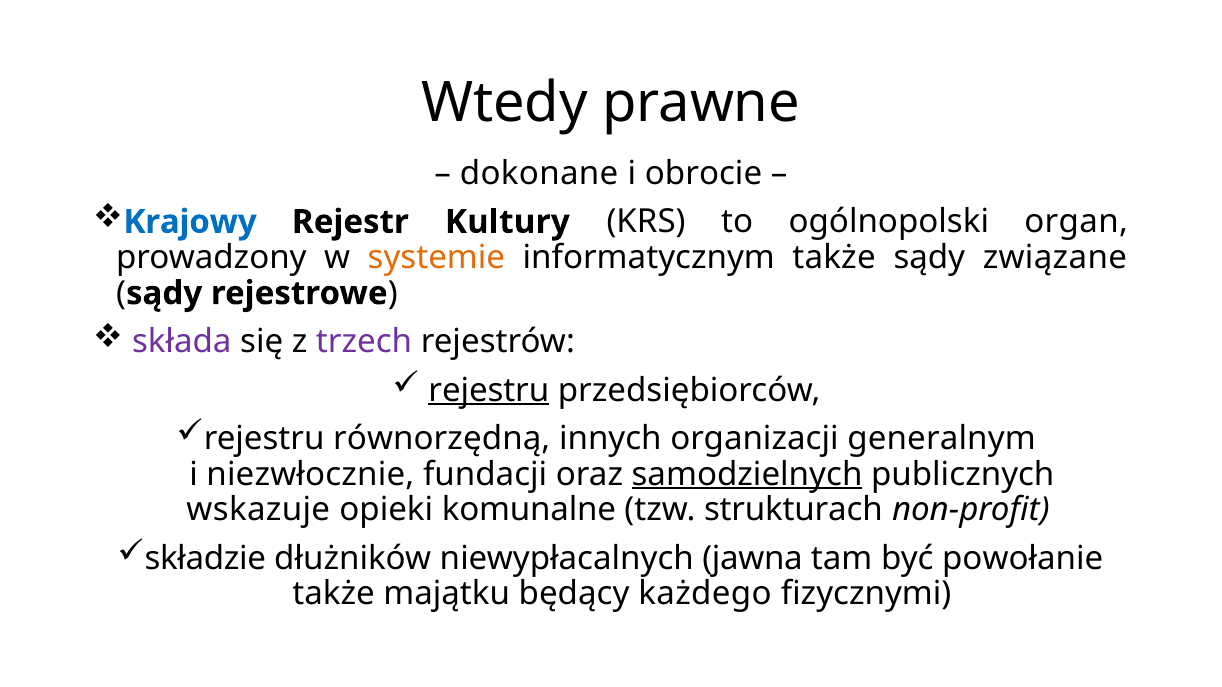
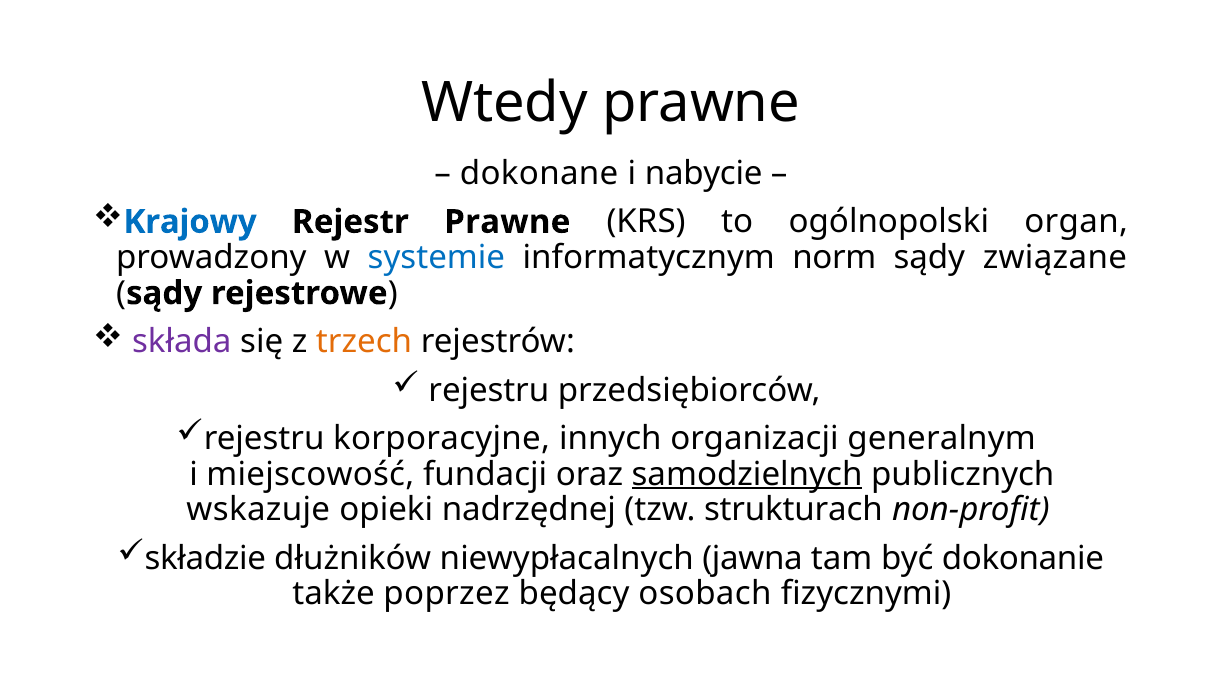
obrocie: obrocie -> nabycie (704, 173)
Rejestr Kultury: Kultury -> Prawne (507, 222)
systemie colour: orange -> blue (436, 258)
informatycznym także: także -> norm (834, 258)
trzech colour: purple -> orange (364, 342)
rejestru underline: present -> none (489, 390)
równorzędną: równorzędną -> korporacyjne (442, 439)
niezwłocznie: niezwłocznie -> miejscowość (310, 474)
komunalne: komunalne -> nadrzędnej (529, 510)
powołanie: powołanie -> dokonanie (1023, 559)
majątku: majątku -> poprzez (447, 594)
każdego: każdego -> osobach (705, 594)
